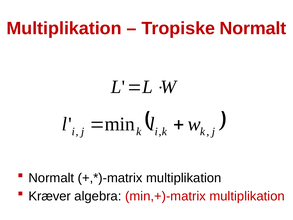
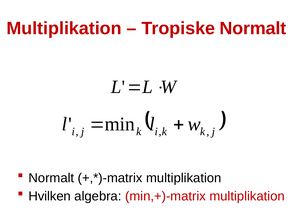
Kræver: Kræver -> Hvilken (50, 196)
